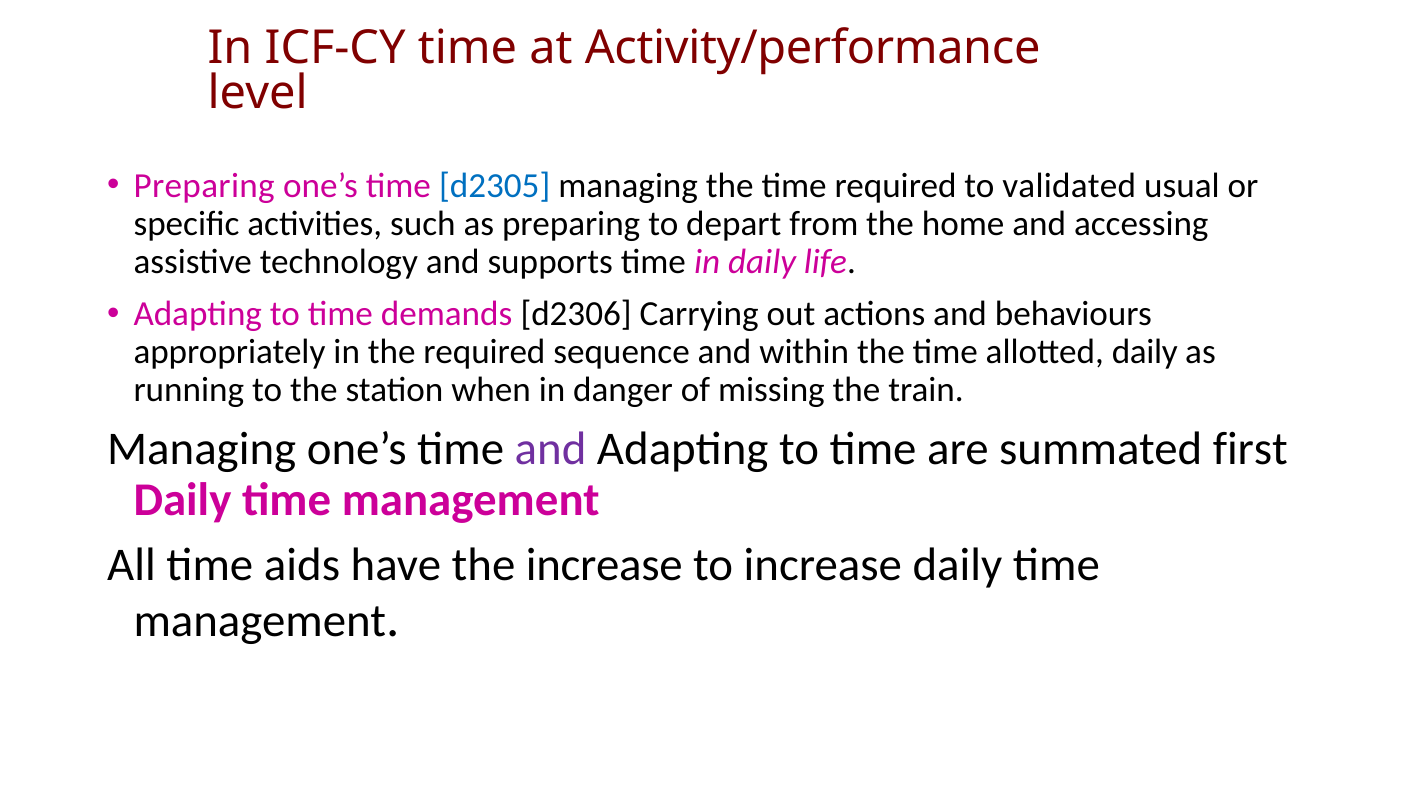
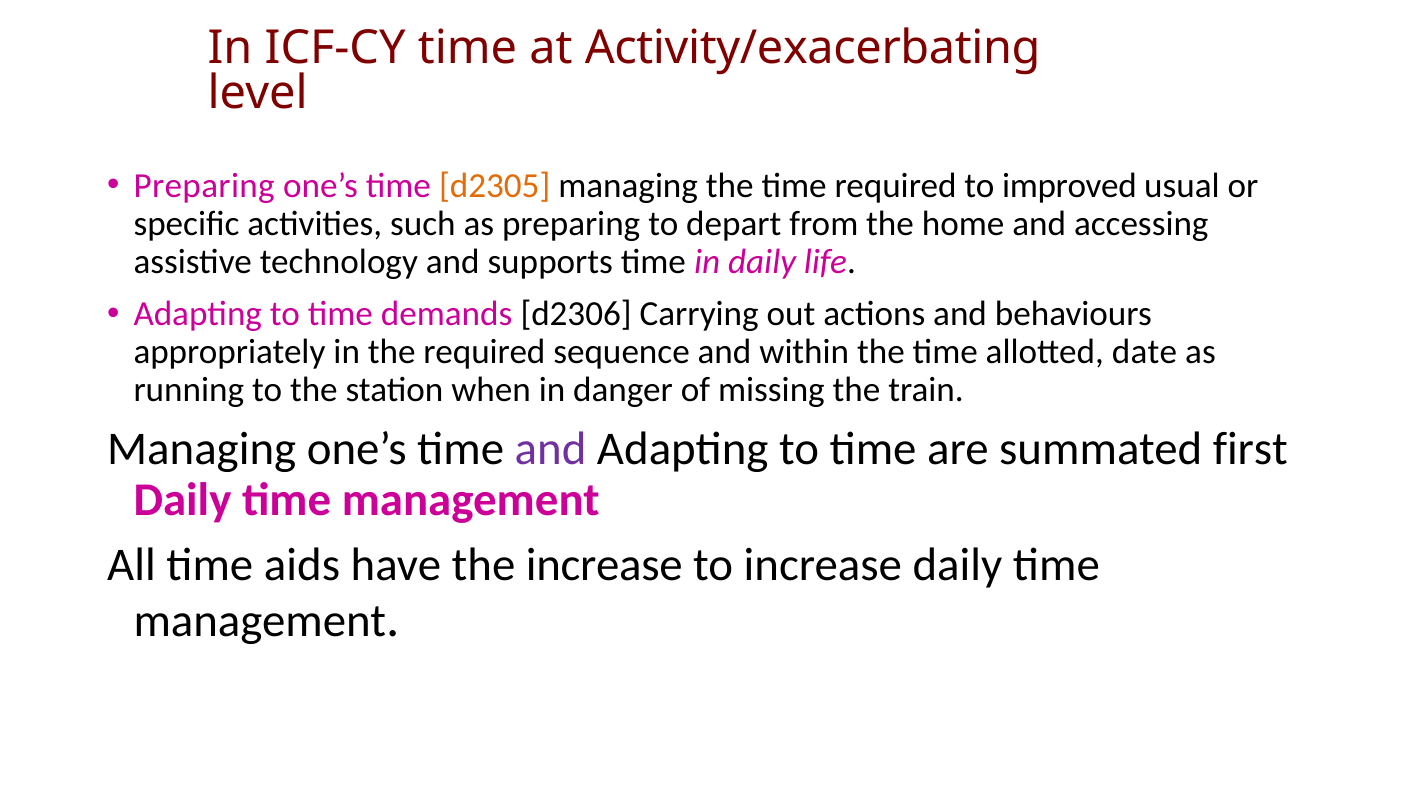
Activity/performance: Activity/performance -> Activity/exacerbating (813, 48)
d2305 colour: blue -> orange (495, 186)
validated: validated -> improved (1069, 186)
allotted daily: daily -> date (1144, 352)
